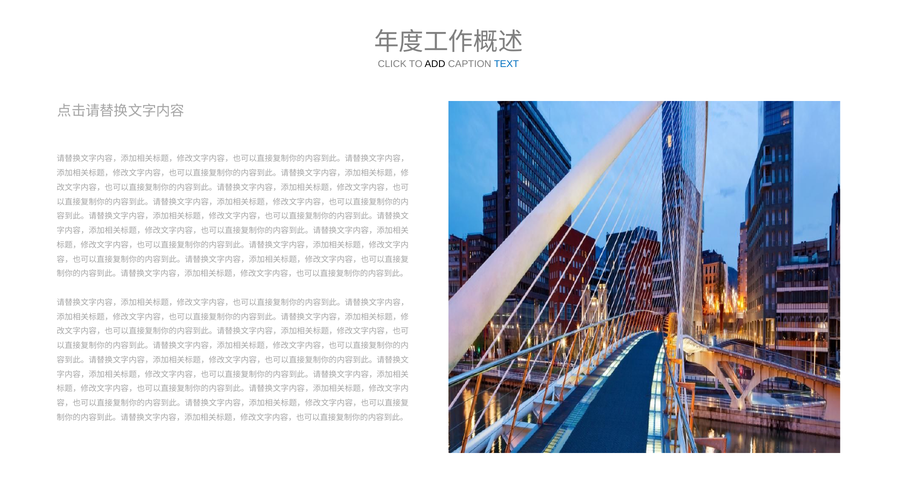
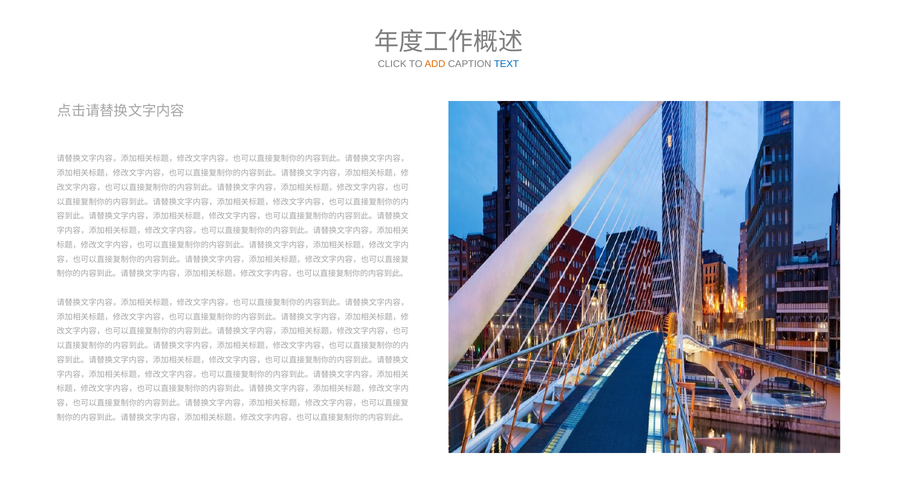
ADD colour: black -> orange (435, 64)
